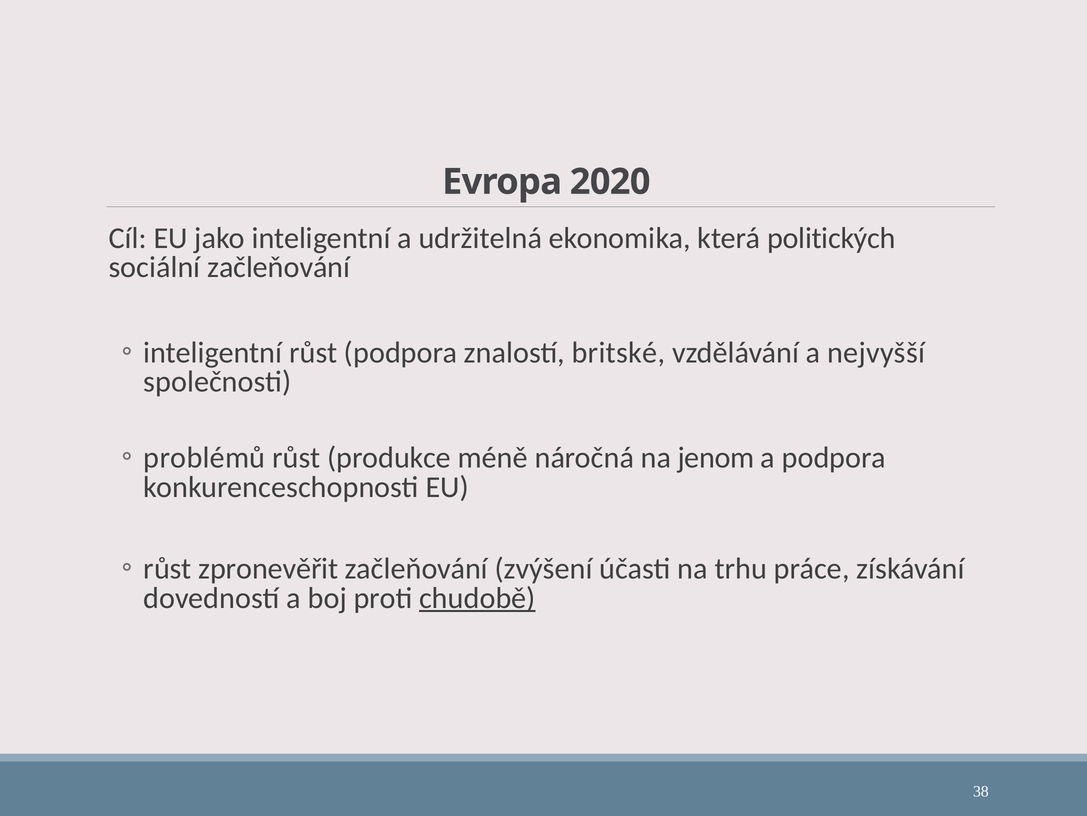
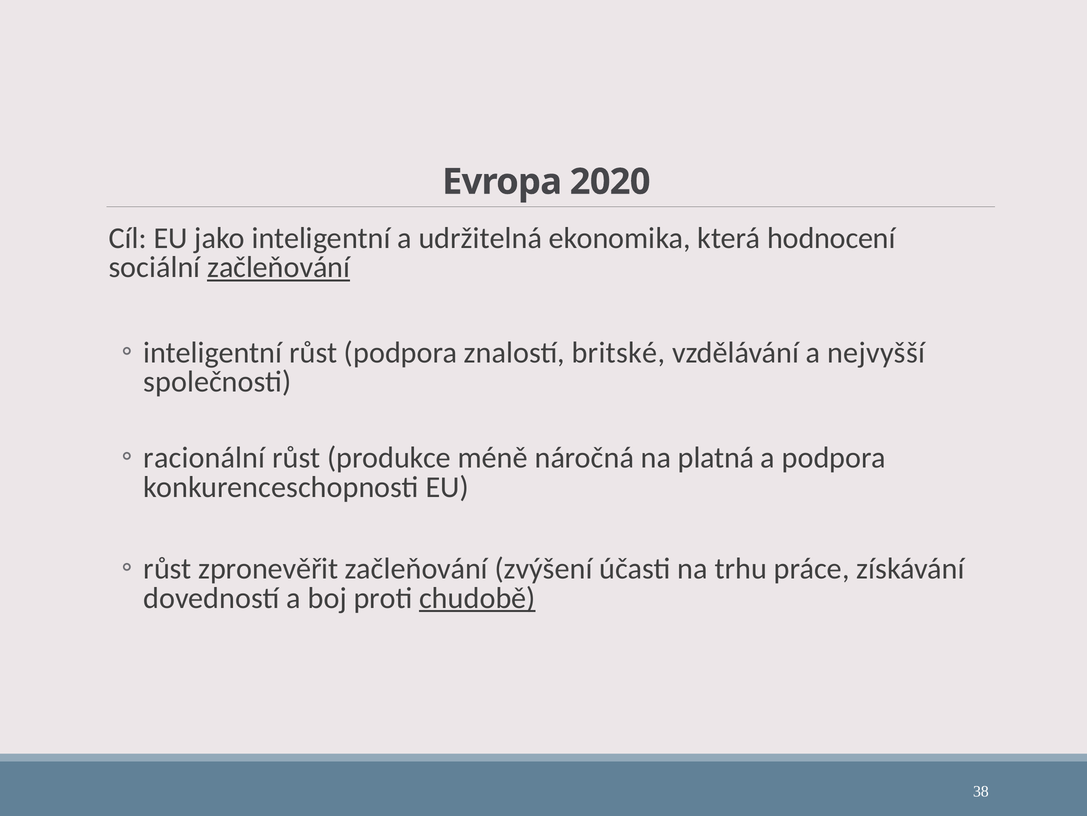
politických: politických -> hodnocení (831, 238)
začleňování underline: none -> present (279, 267)
problémů: problémů -> racionální (204, 458)
jenom: jenom -> platná (716, 458)
